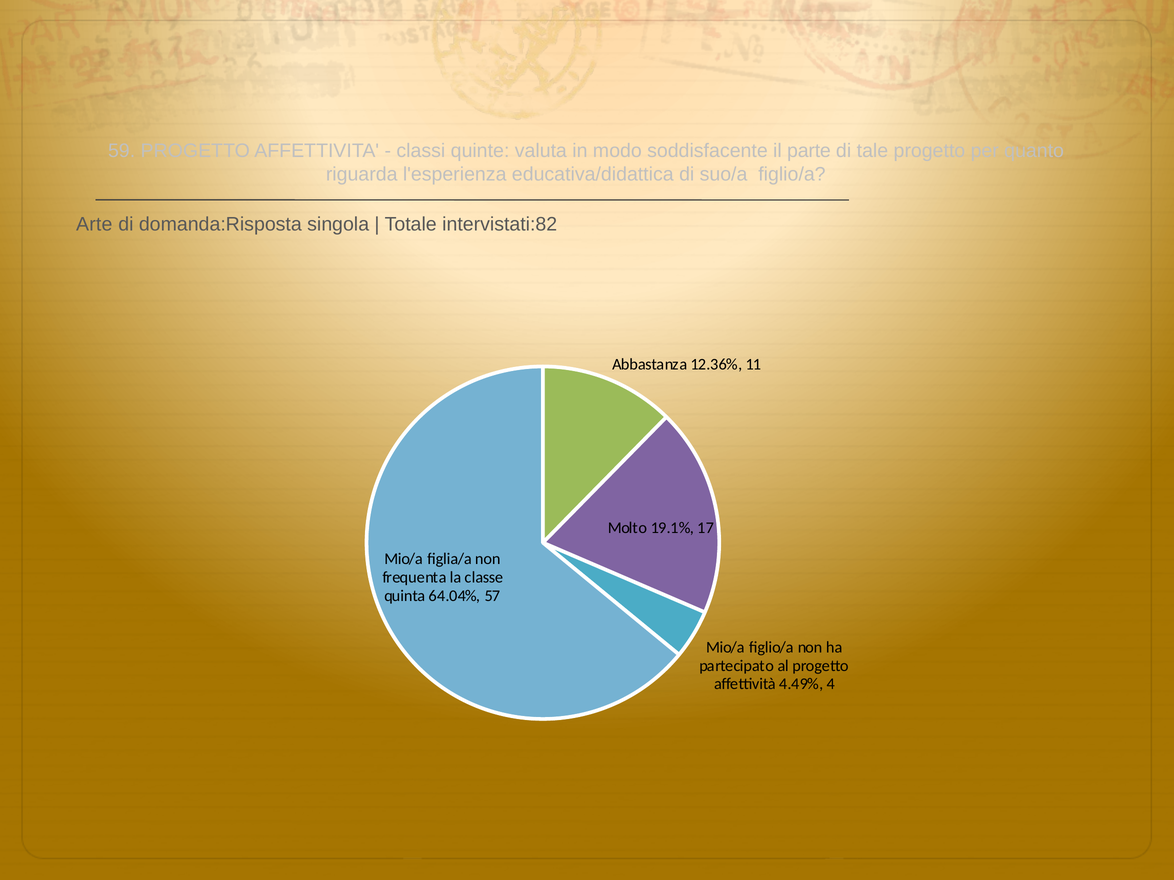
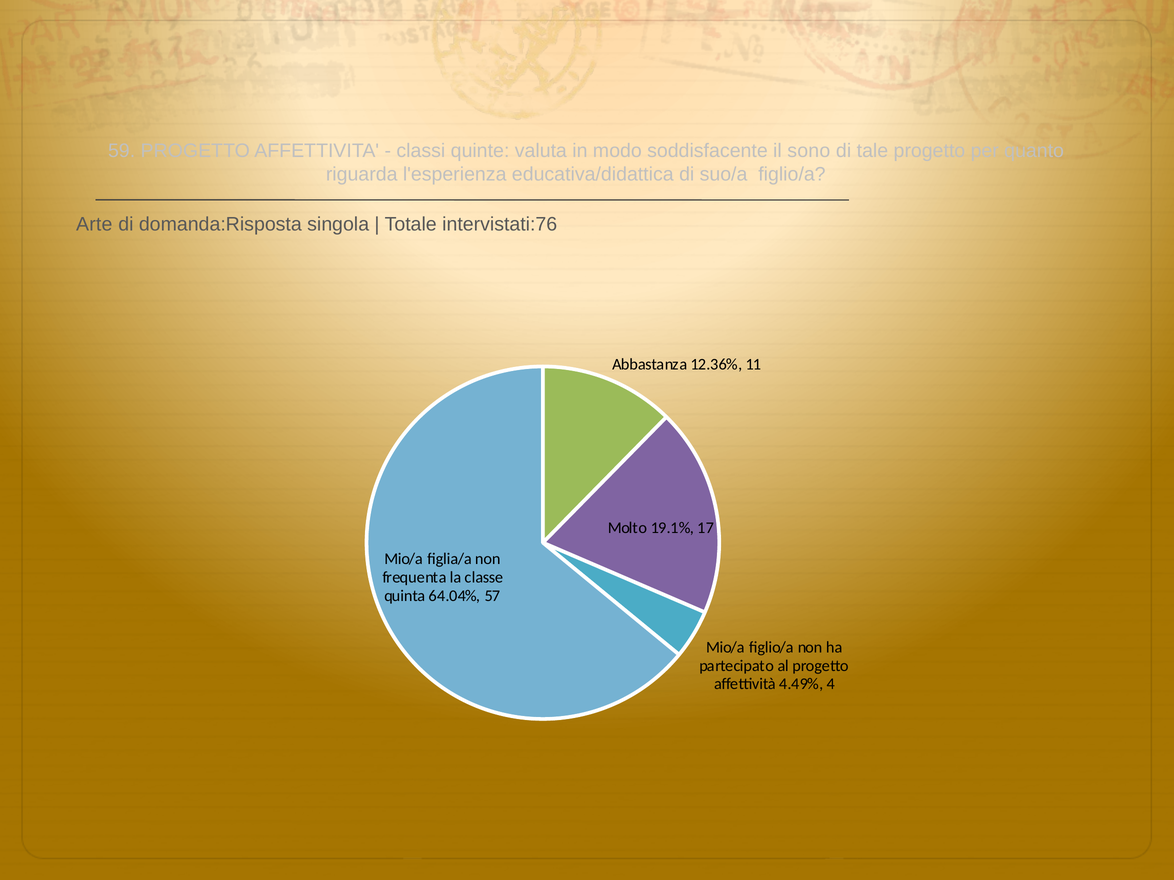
parte: parte -> sono (809, 151)
intervistati:82: intervistati:82 -> intervistati:76 (500, 224)
